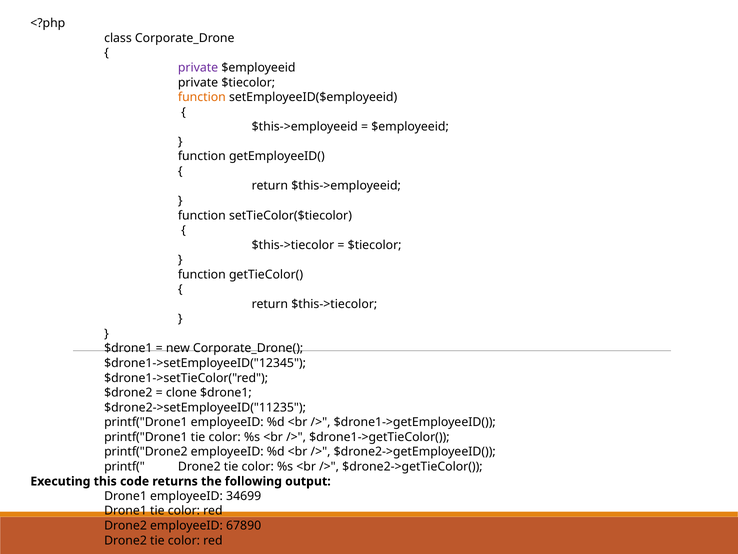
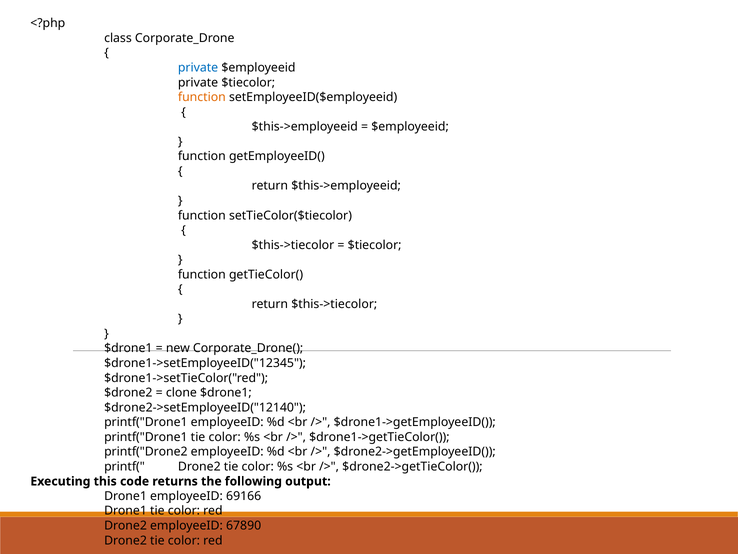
private colour: purple -> blue (198, 68)
$drone2->setEmployeeID("11235: $drone2->setEmployeeID("11235 -> $drone2->setEmployeeID("12140 (205, 407)
34699: 34699 -> 69166 (244, 496)
